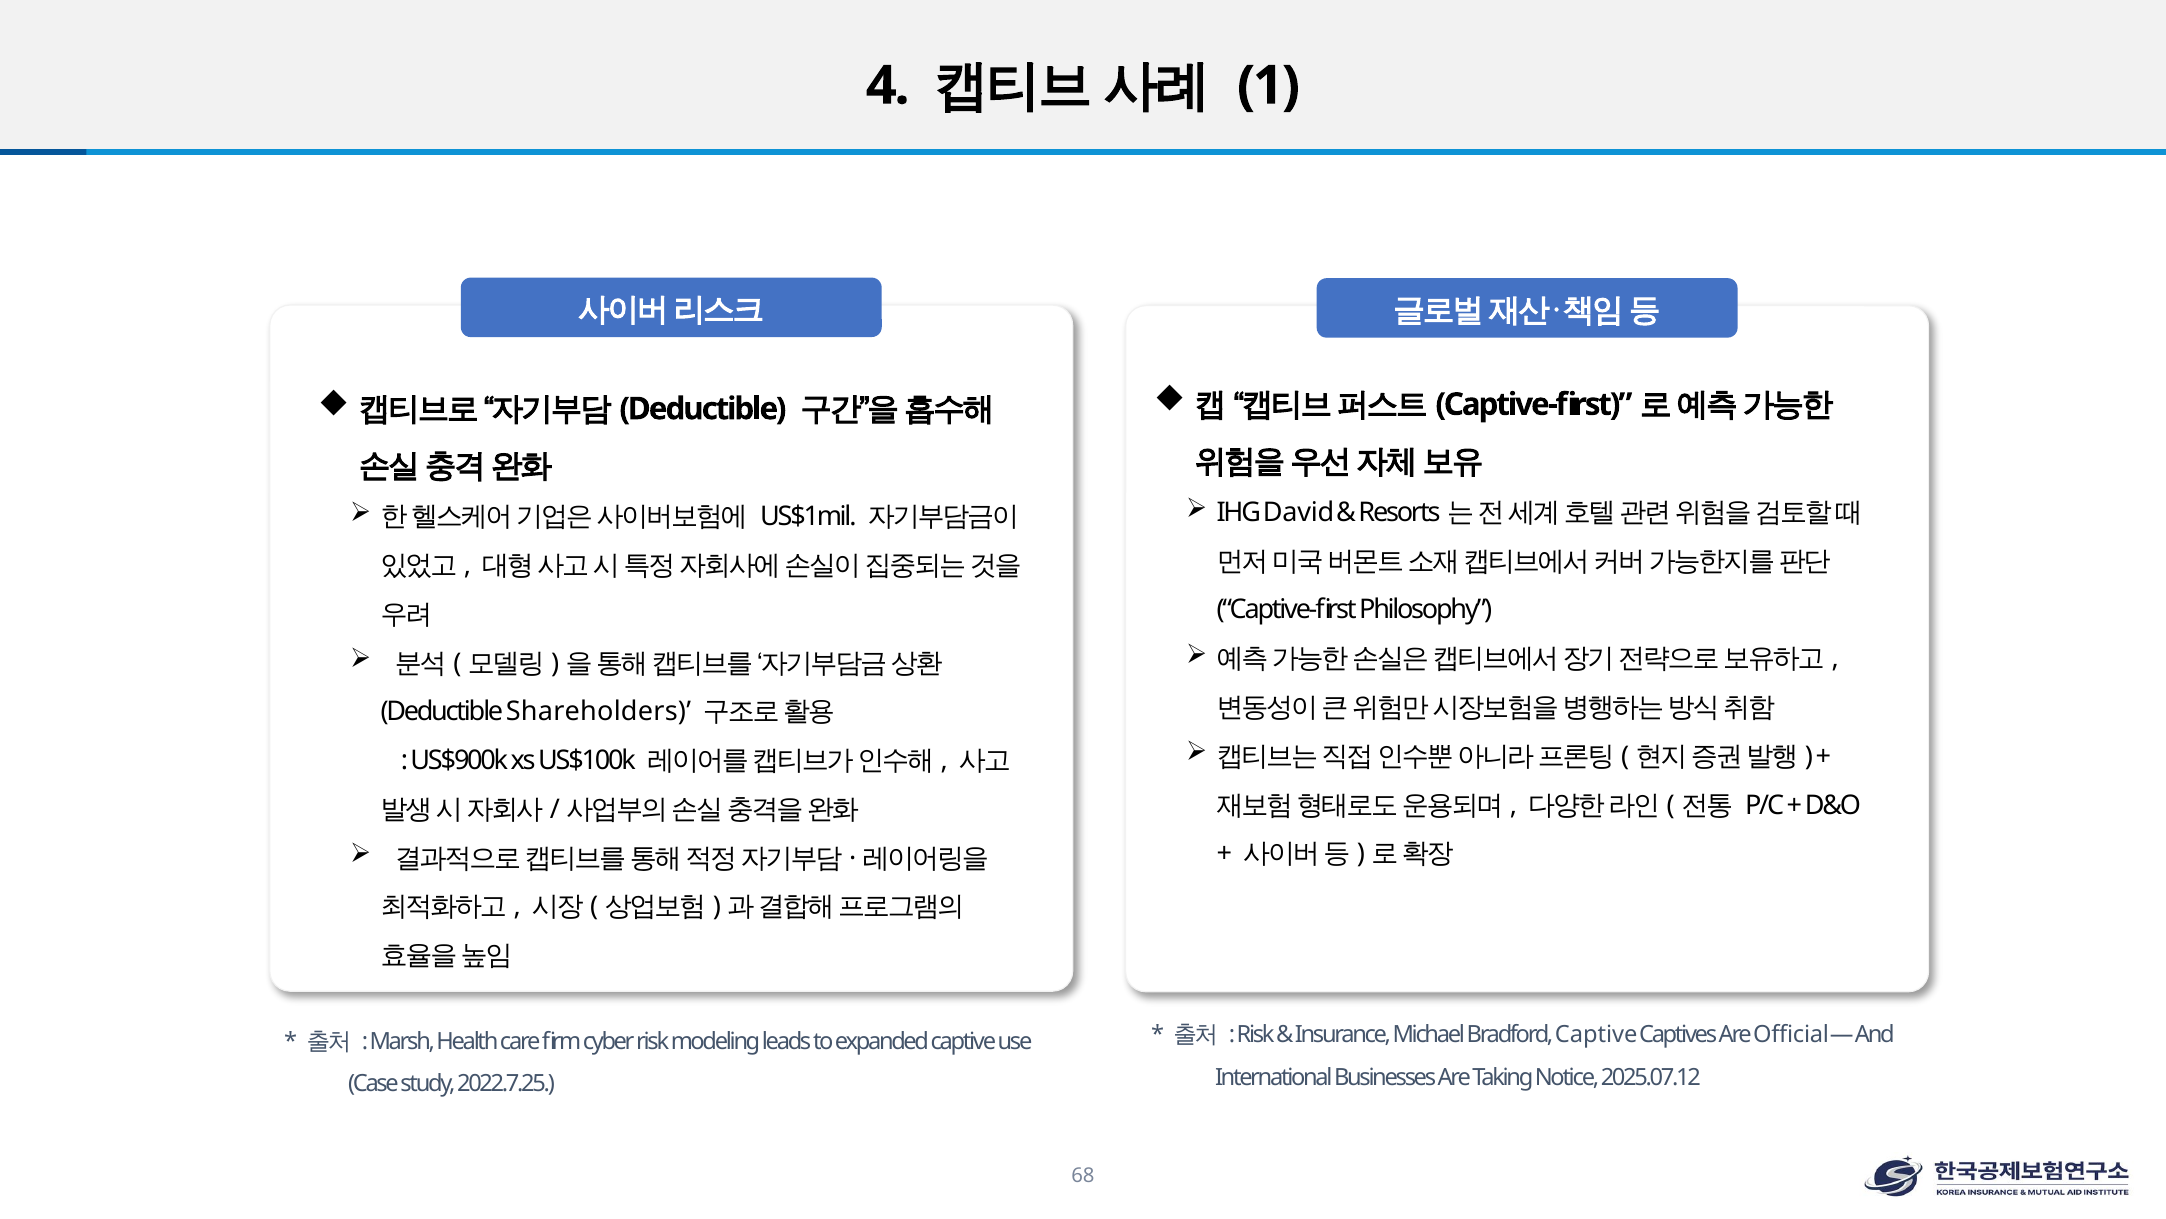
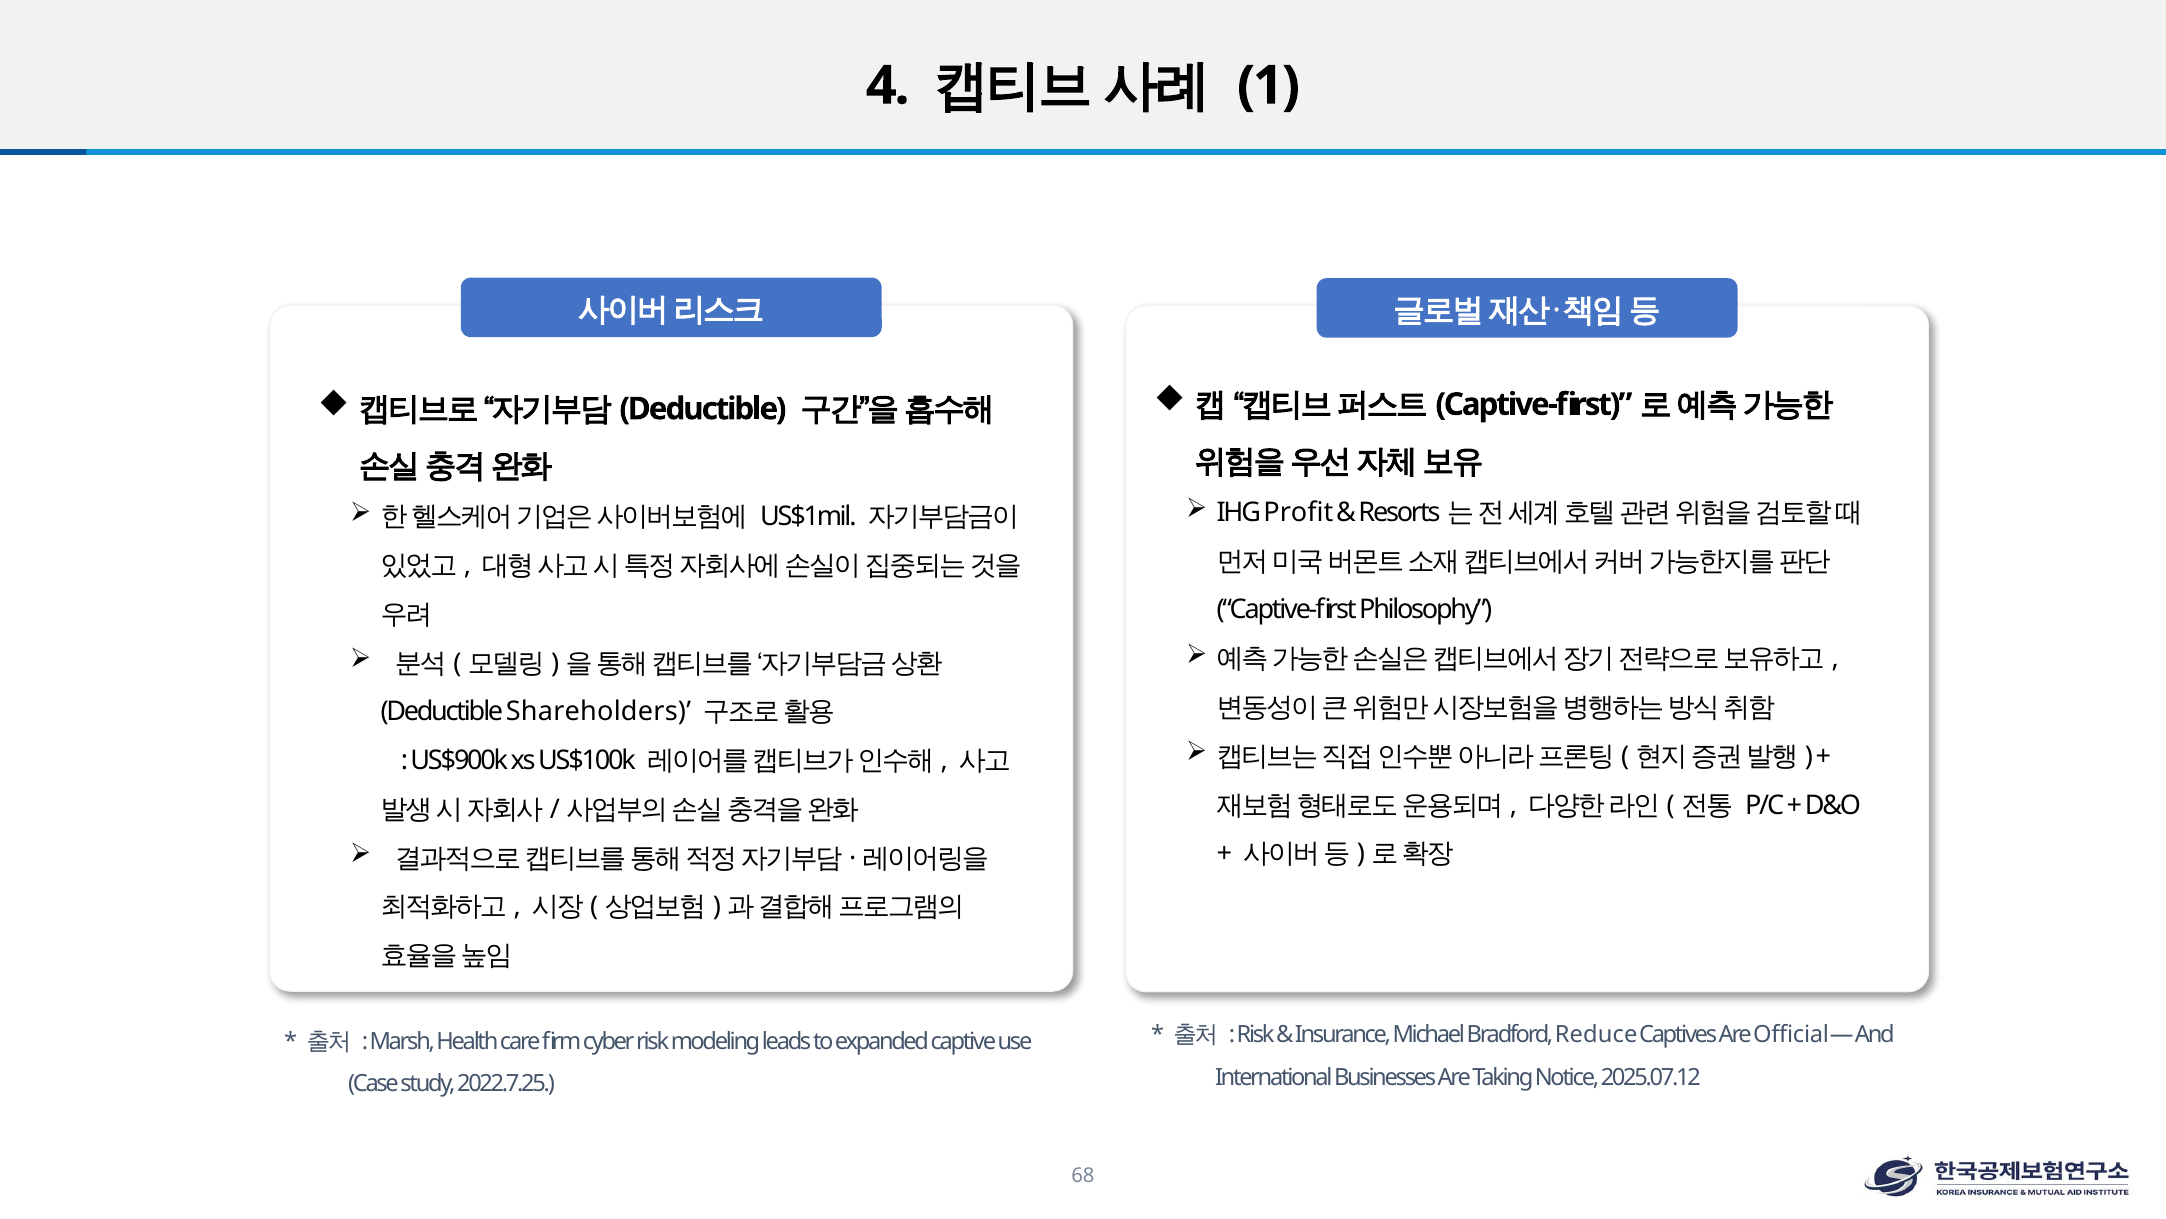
David: David -> Profit (1298, 512)
Bradford Captive: Captive -> Reduce (1596, 1034)
